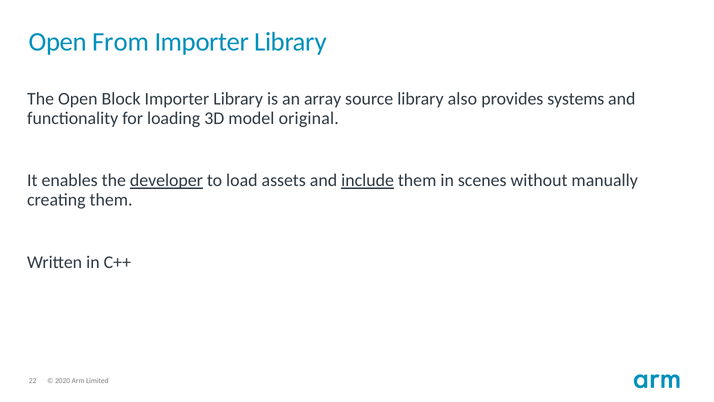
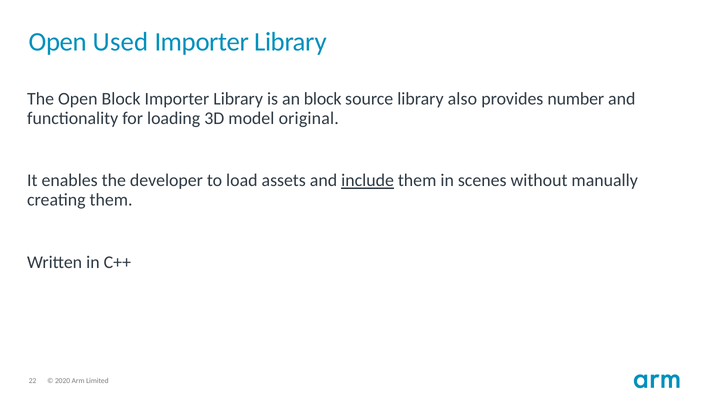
From: From -> Used (121, 42)
an array: array -> block (323, 99)
systems: systems -> number (576, 99)
developer underline: present -> none (166, 180)
